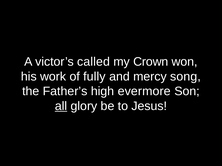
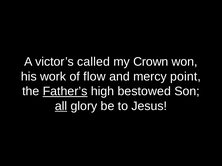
fully: fully -> flow (94, 77)
song: song -> point (185, 77)
Father’s underline: none -> present (65, 92)
evermore: evermore -> bestowed (144, 92)
